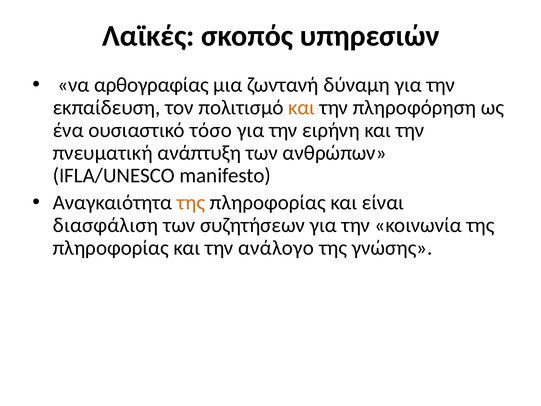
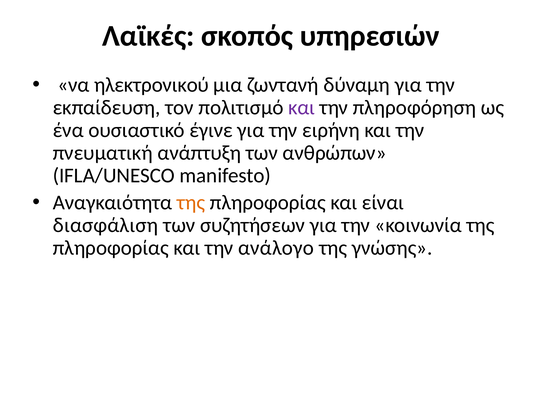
αρθογραφίας: αρθογραφίας -> ηλεκτρονικού (151, 85)
και colour: orange -> purple (302, 107)
τόσο: τόσο -> έγινε (211, 130)
